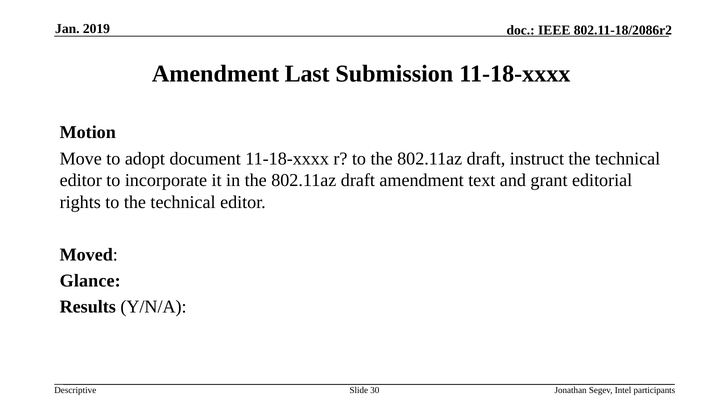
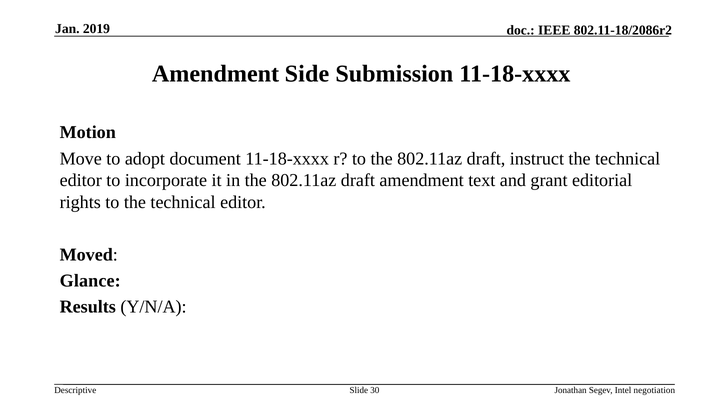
Last: Last -> Side (307, 74)
participants: participants -> negotiation (654, 390)
